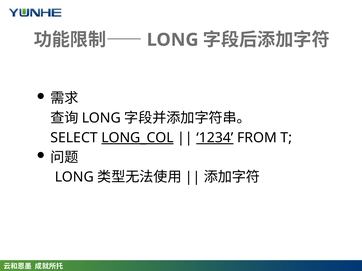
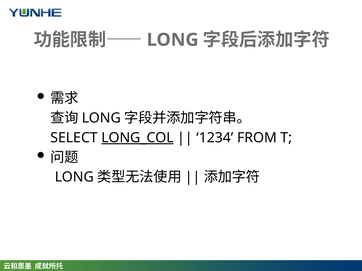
1234 underline: present -> none (215, 138)
